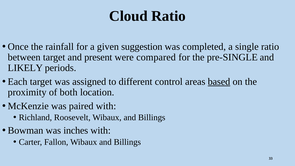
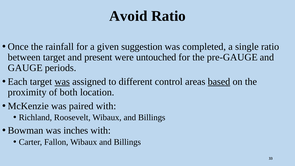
Cloud: Cloud -> Avoid (128, 16)
compared: compared -> untouched (156, 57)
pre-SINGLE: pre-SINGLE -> pre-GAUGE (232, 57)
LIKELY: LIKELY -> GAUGE (25, 68)
was underline: none -> present (62, 82)
